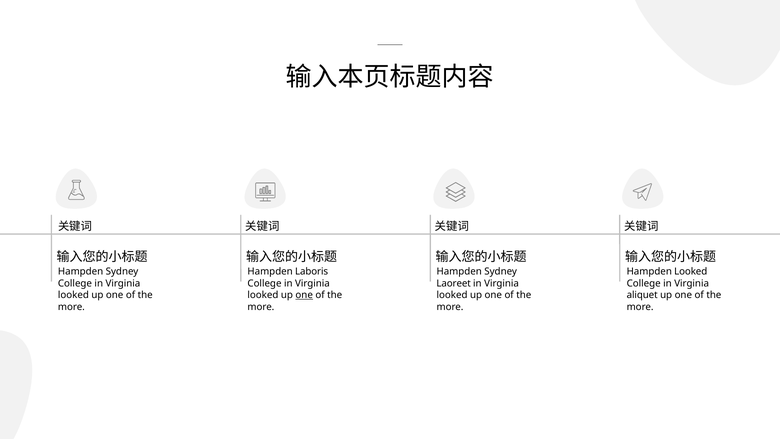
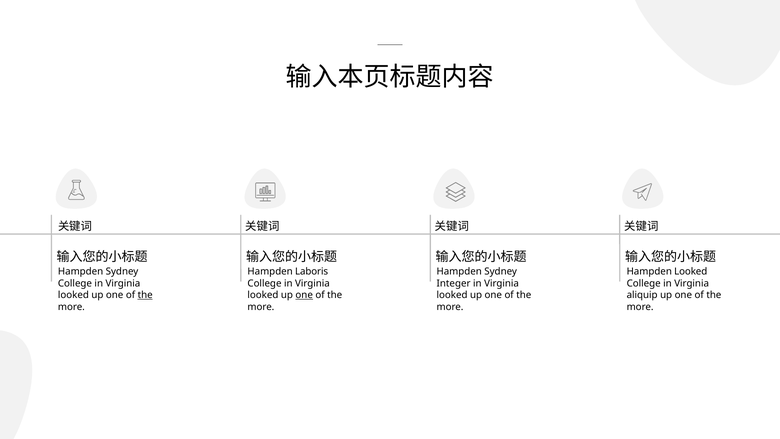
Laoreet: Laoreet -> Integer (454, 283)
the underline: none -> present (145, 295)
aliquet: aliquet -> aliquip (642, 295)
